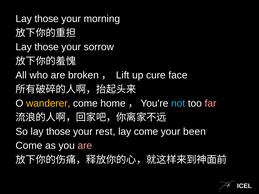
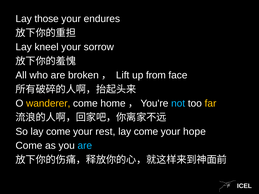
morning: morning -> endures (102, 19)
those: those -> kneel (47, 47)
cure: cure -> from (156, 75)
far colour: pink -> yellow (210, 104)
So lay those: those -> come (58, 132)
been: been -> hope (194, 132)
are colour: pink -> light blue (85, 146)
